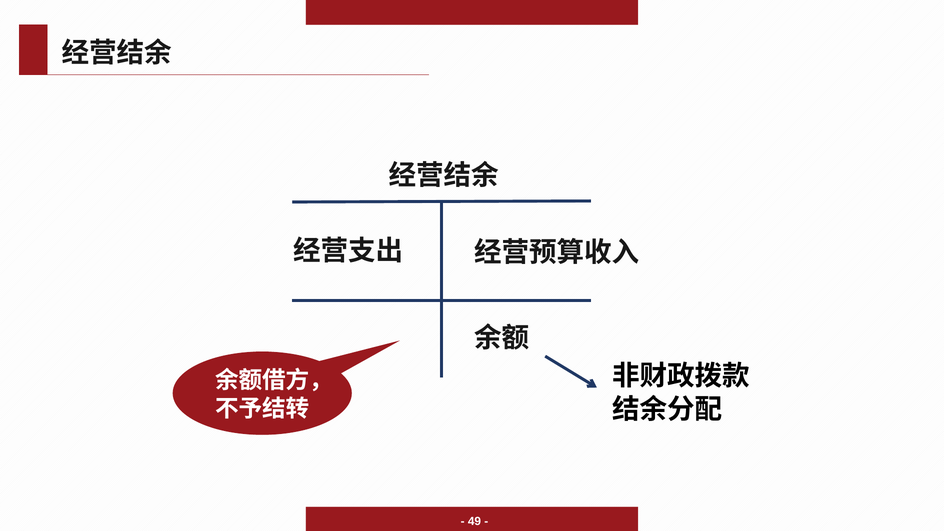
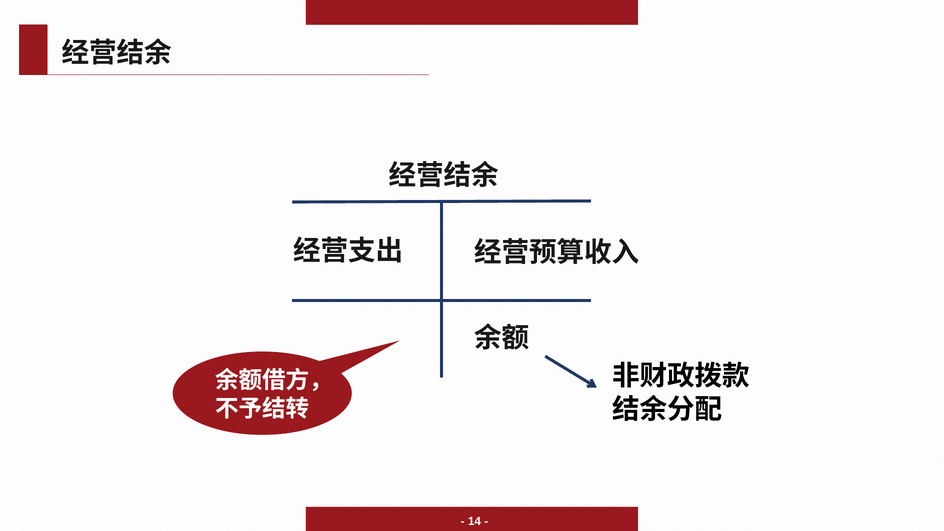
49: 49 -> 14 (474, 521)
